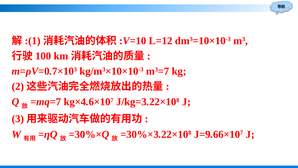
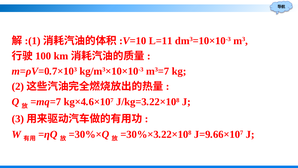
L=12: L=12 -> L=11 (161, 41)
